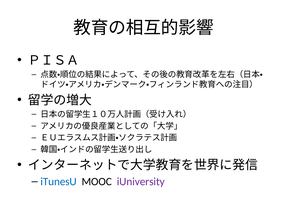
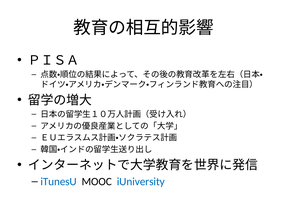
iUniversity colour: purple -> blue (141, 181)
